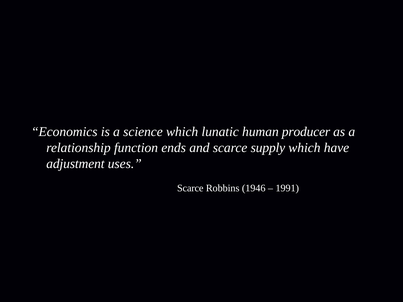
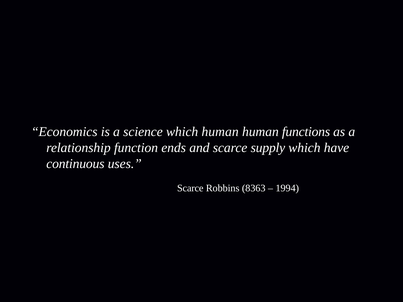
which lunatic: lunatic -> human (220, 132)
producer: producer -> functions (306, 132)
adjustment: adjustment -> continuous (75, 164)
1946: 1946 -> 8363 (254, 188)
1991: 1991 -> 1994 (287, 188)
